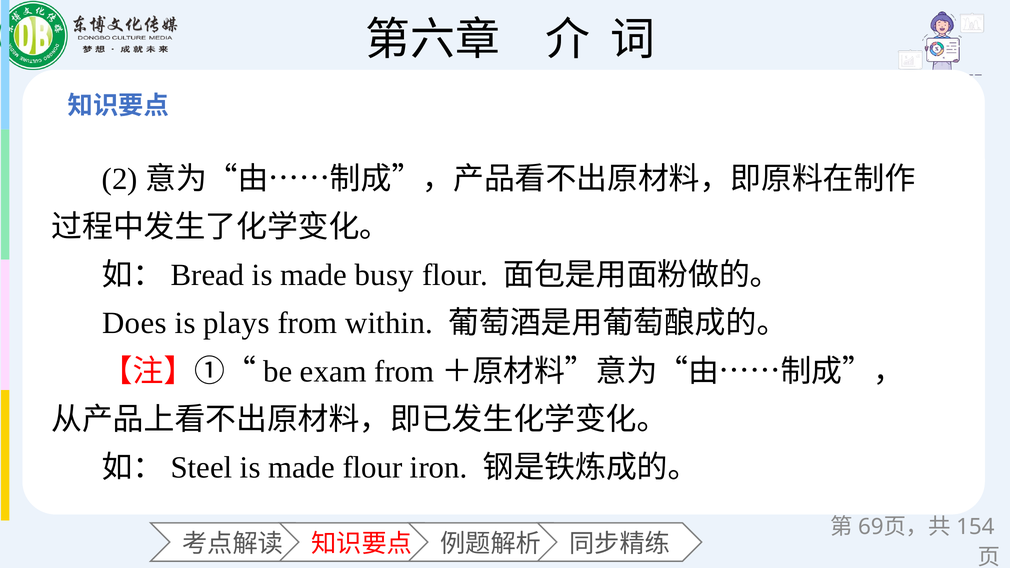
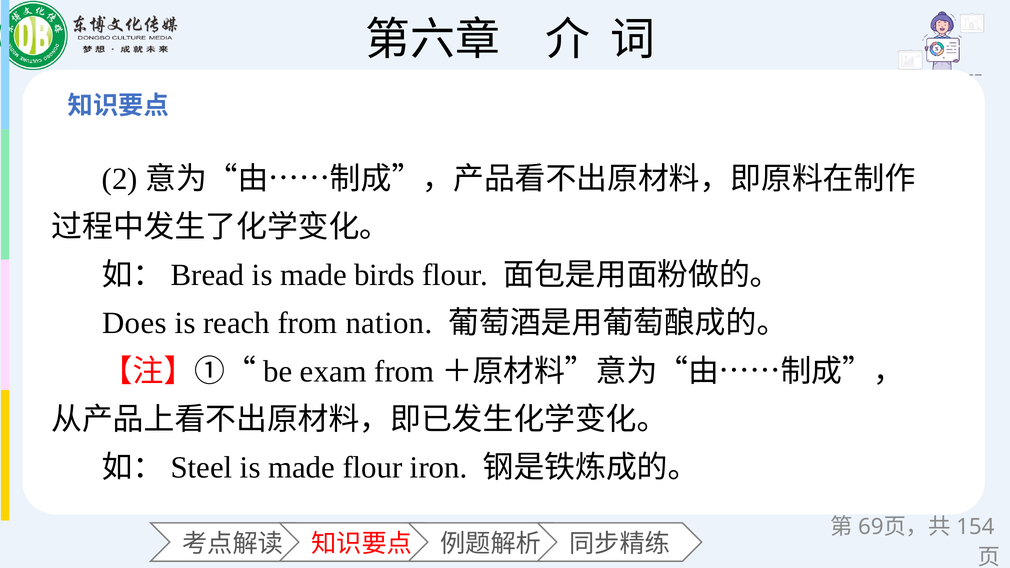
busy: busy -> birds (385, 275)
plays: plays -> reach (237, 323)
within: within -> nation (389, 323)
